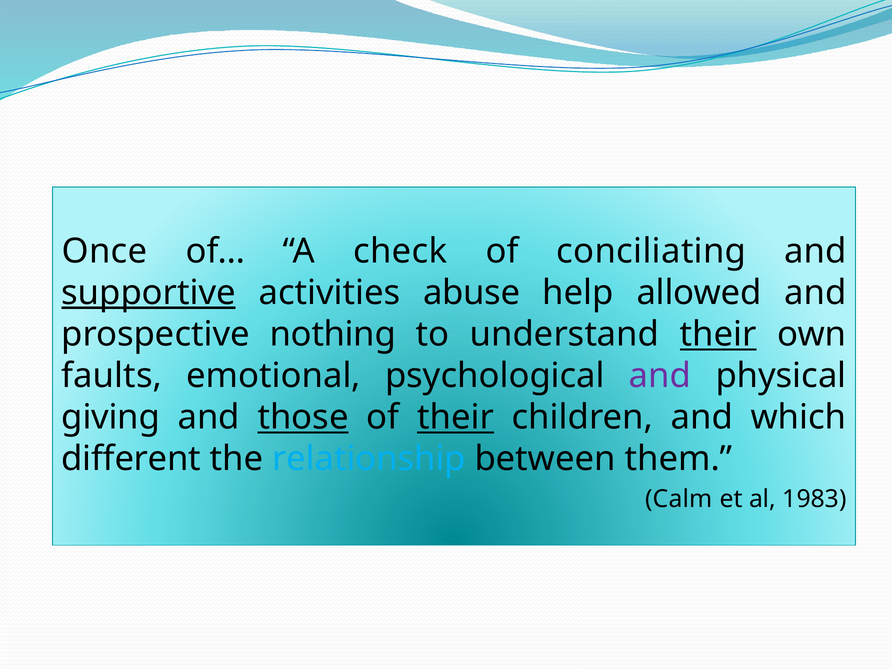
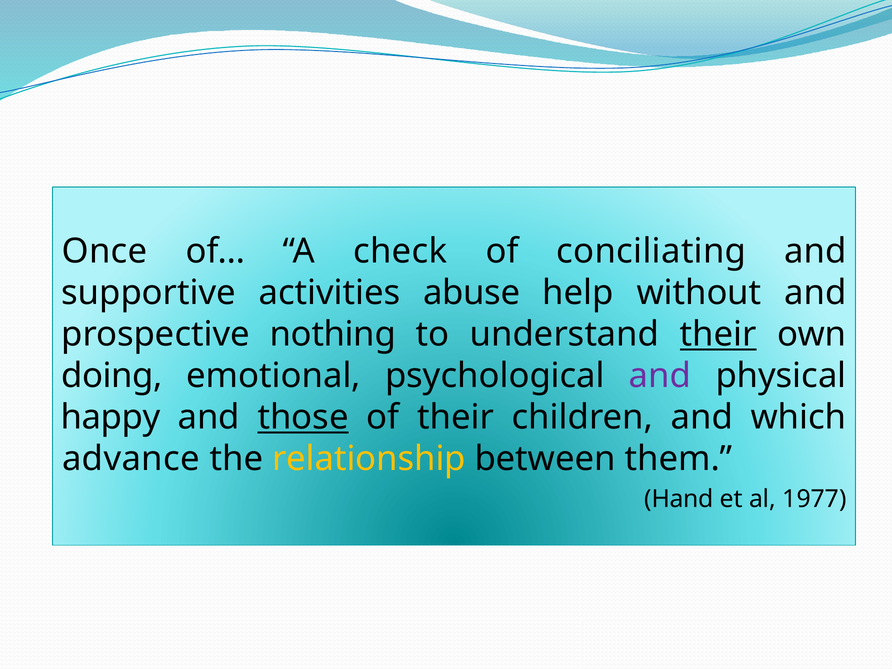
supportive underline: present -> none (149, 293)
allowed: allowed -> without (699, 293)
faults: faults -> doing (112, 376)
giving: giving -> happy (111, 417)
their underline: present -> none (456, 417)
different: different -> advance (131, 459)
relationship colour: light blue -> yellow (369, 459)
Calm: Calm -> Hand (679, 499)
1983: 1983 -> 1977 (814, 499)
